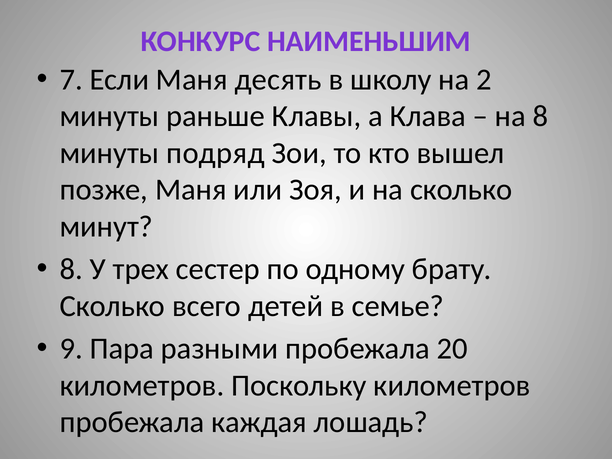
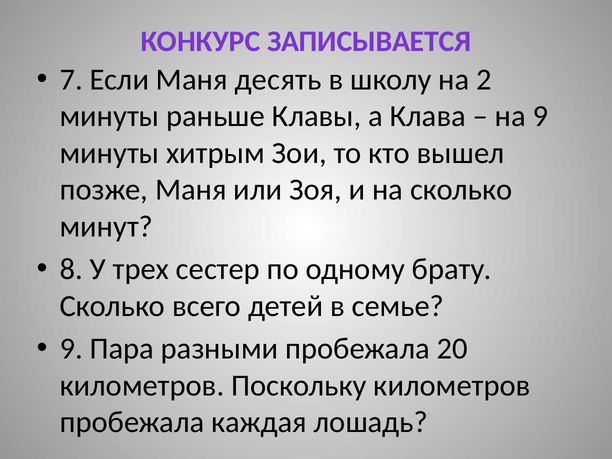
НАИМЕНЬШИМ: НАИМЕНЬШИМ -> ЗАПИСЫВАЕТСЯ (369, 41)
на 8: 8 -> 9 (540, 116)
подряд: подряд -> хитрым (216, 153)
